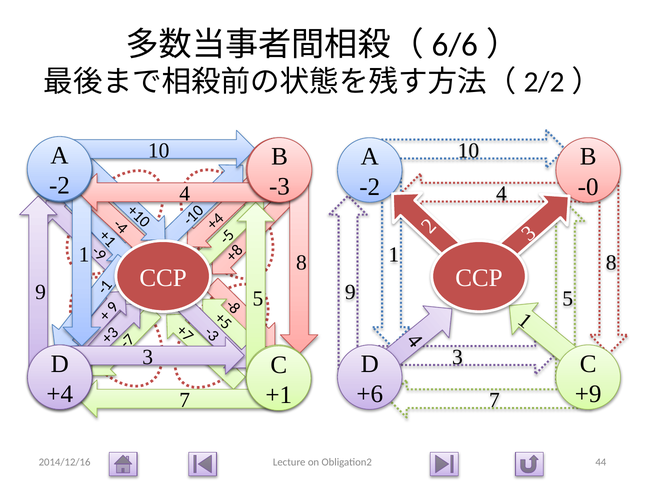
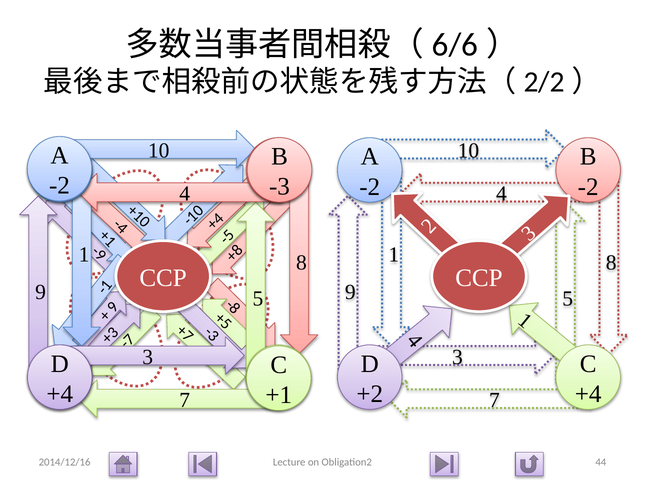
-0: -0 -> -2 (588, 187)
+6: +6 -> +2 (370, 394)
+9: +9 -> +4 (588, 394)
